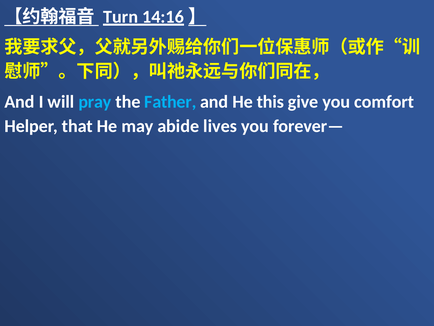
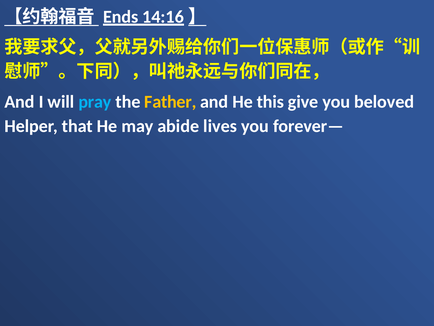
Turn: Turn -> Ends (121, 17)
Father colour: light blue -> yellow (170, 102)
comfort: comfort -> beloved (384, 102)
